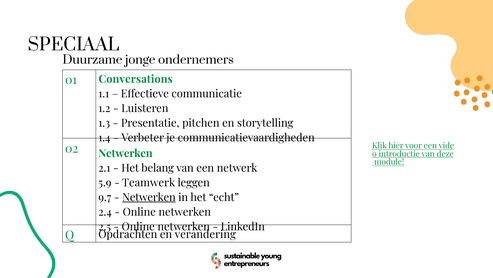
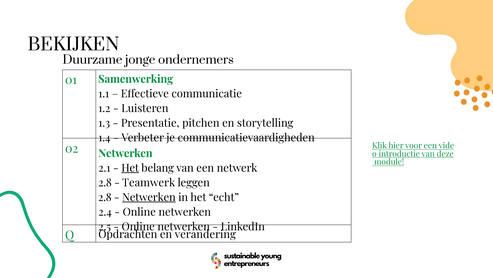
SPECIAAL: SPECIAAL -> BEKIJKEN (74, 45)
Conversations: Conversations -> Samenwerking (136, 79)
Het underline: none -> present (130, 168)
5.9: 5.9 -> 2.8 (105, 182)
9.7: 9.7 -> 2.8 (105, 197)
